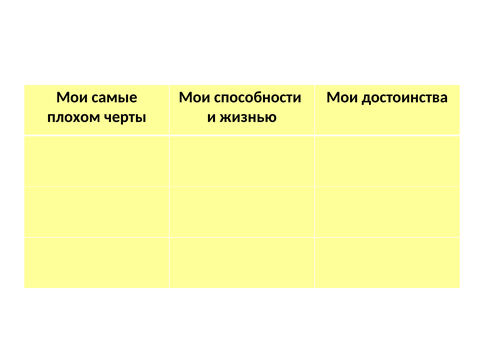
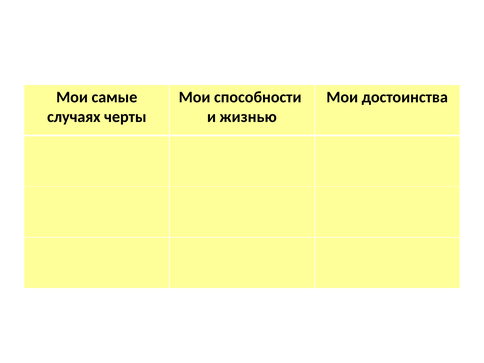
плохом: плохом -> случаях (74, 117)
